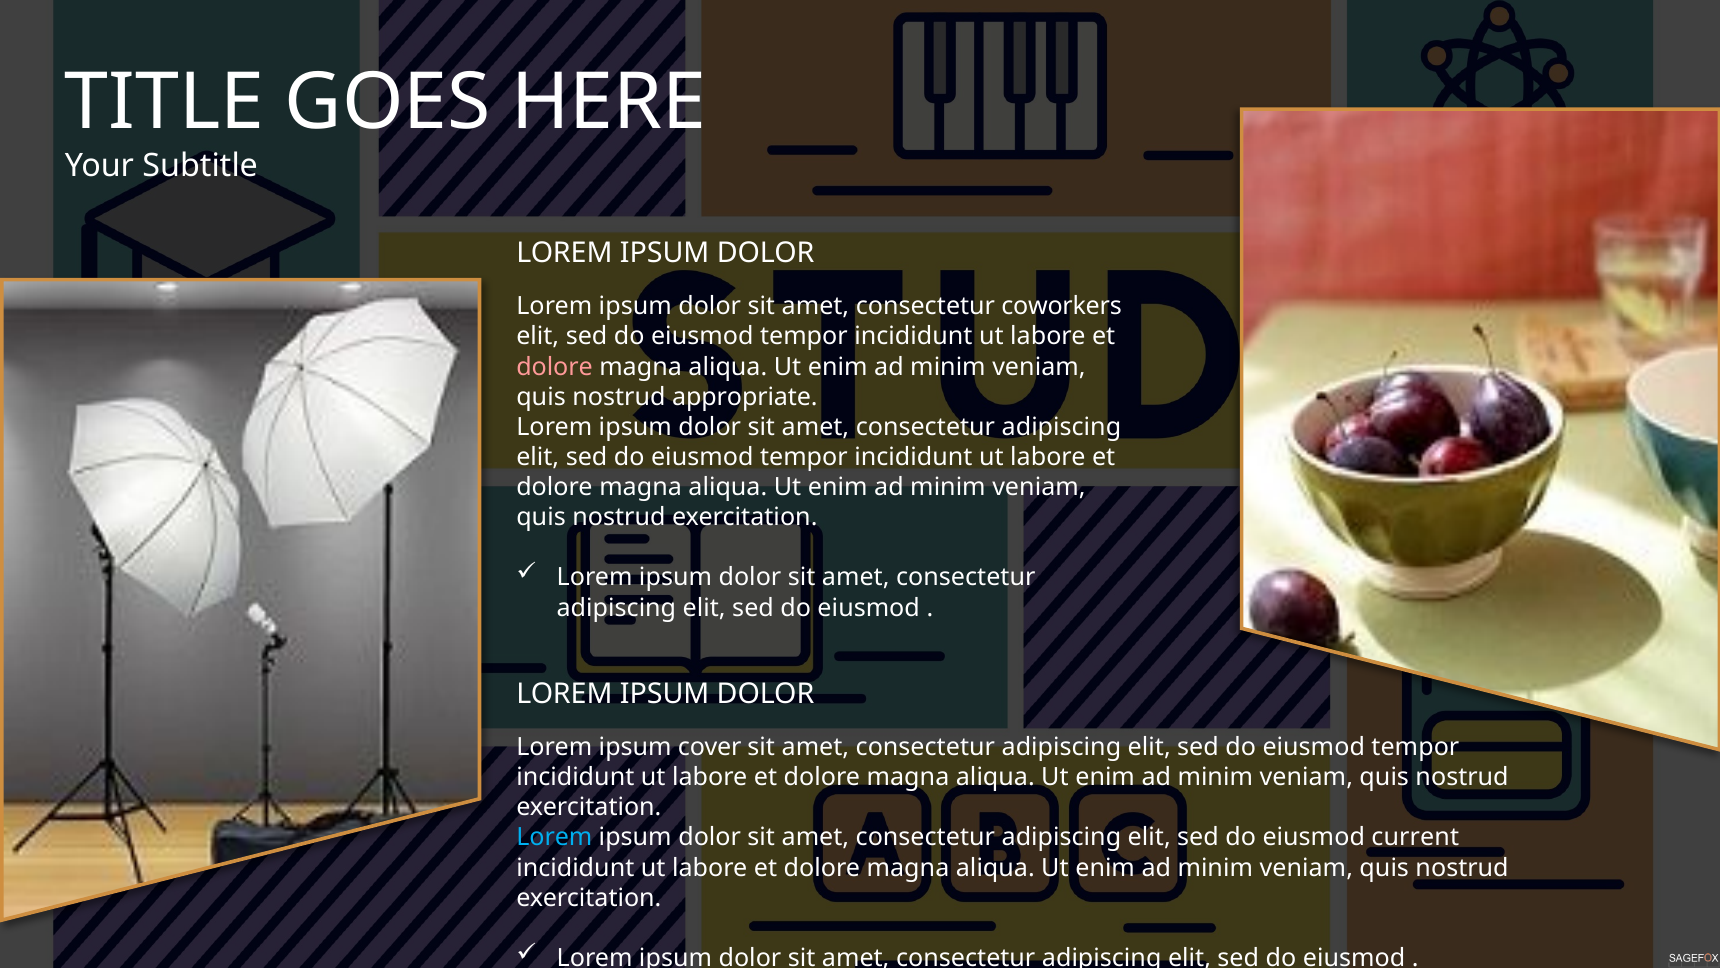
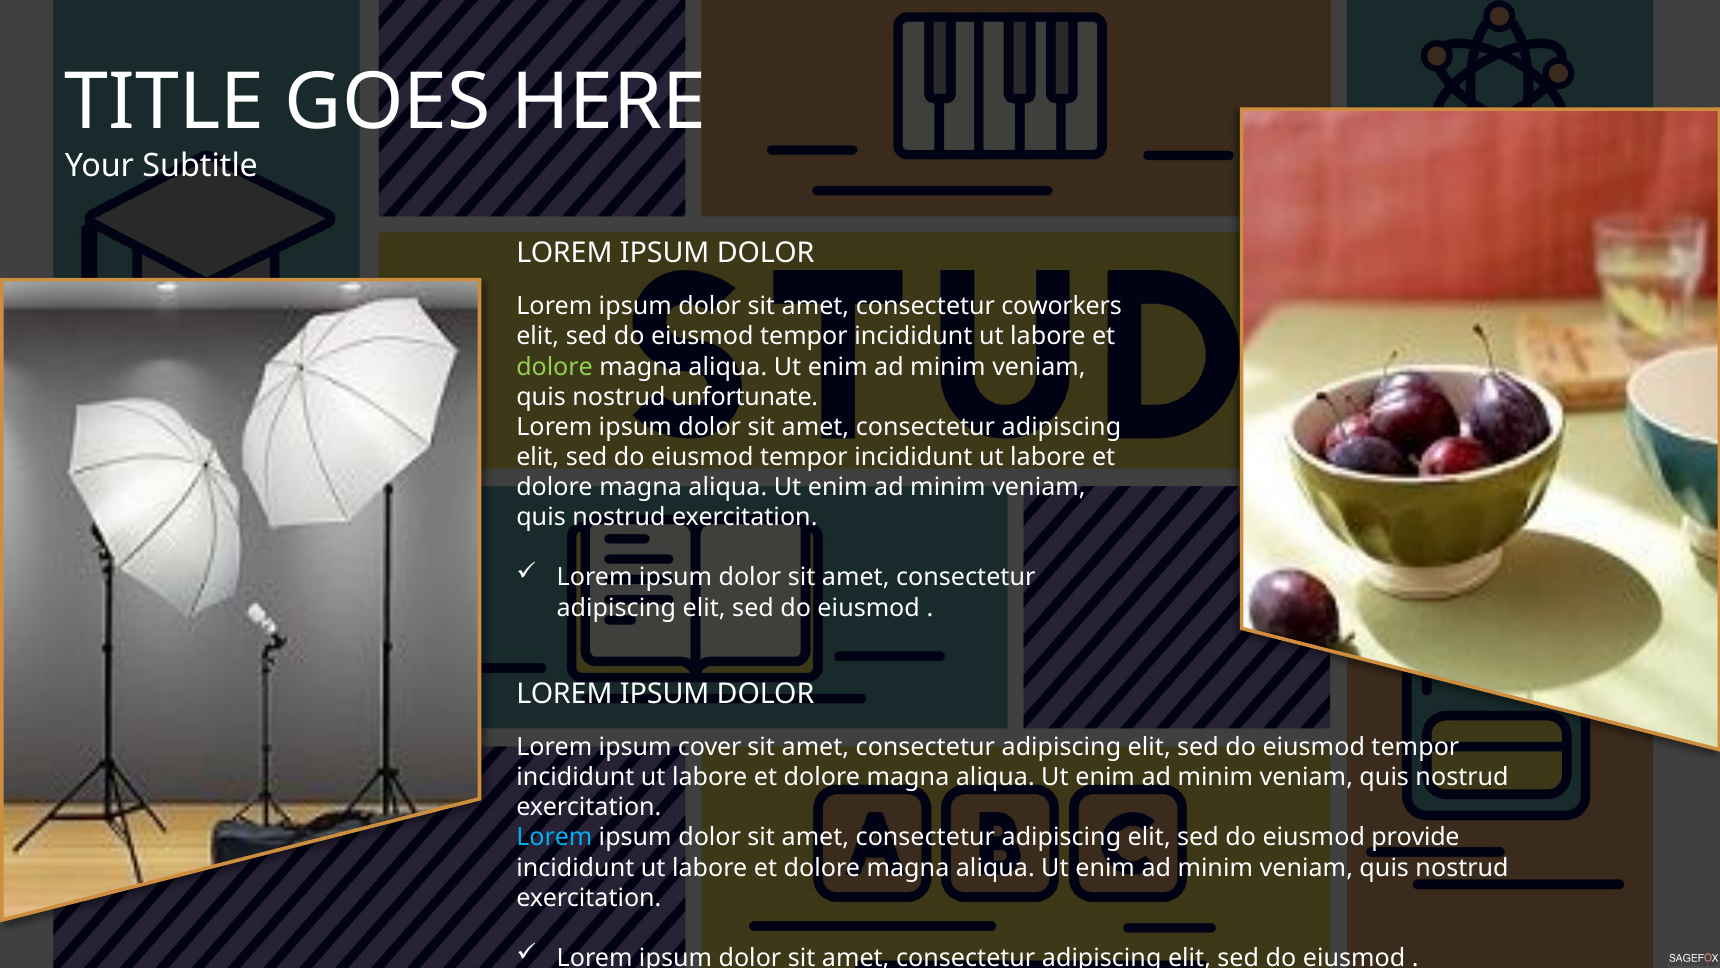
dolore colour: pink -> light green (555, 367)
appropriate: appropriate -> unfortunate (745, 397)
current: current -> provide (1415, 837)
